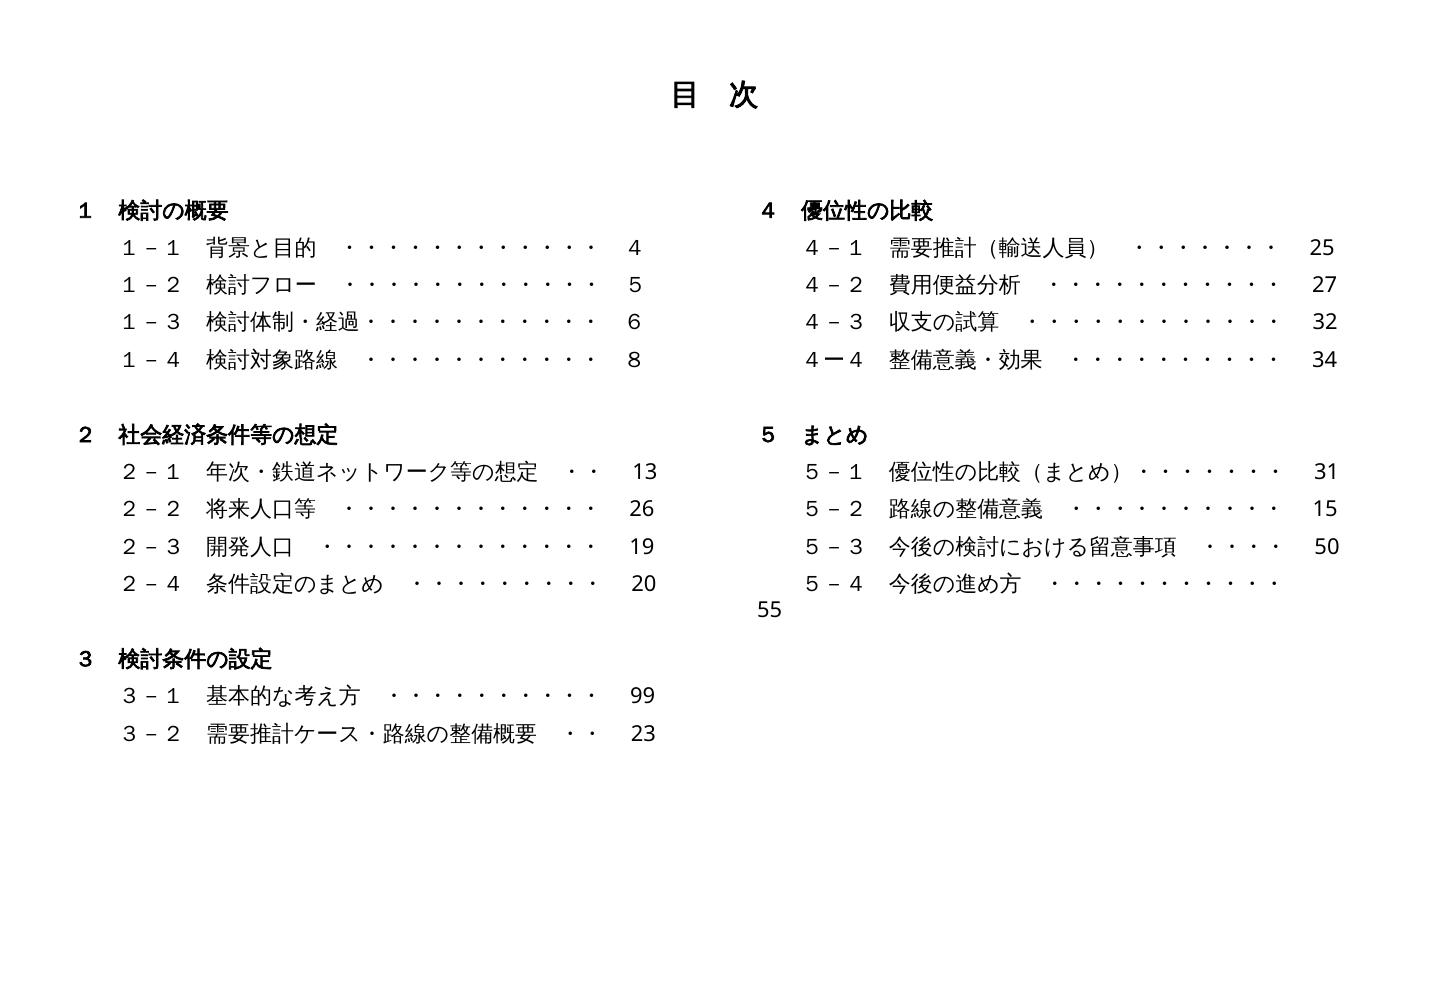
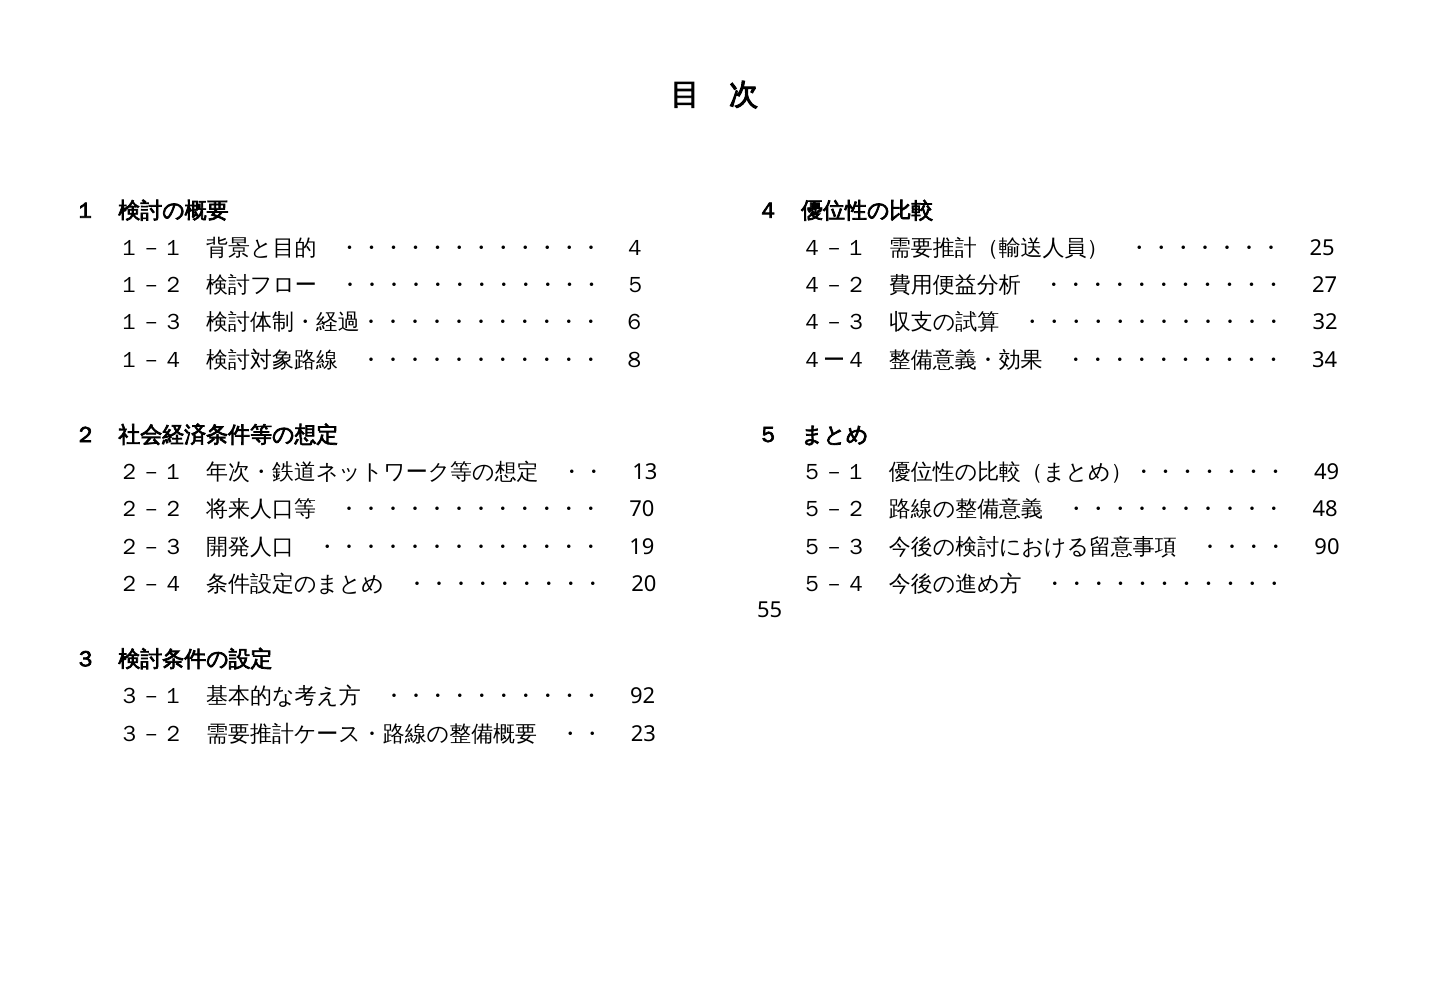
31: 31 -> 49 (1327, 472)
26: 26 -> 70 (642, 510)
15: 15 -> 48 (1325, 510)
50: 50 -> 90 (1327, 547)
99: 99 -> 92 (643, 697)
